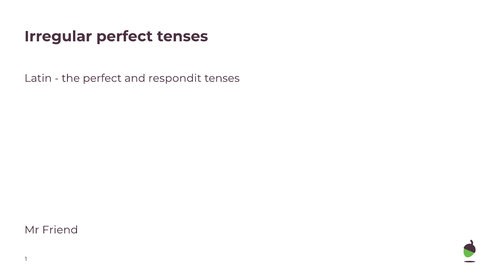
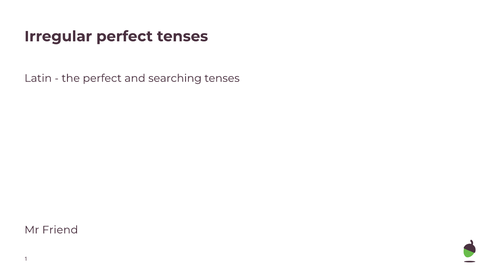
respondit: respondit -> searching (175, 78)
